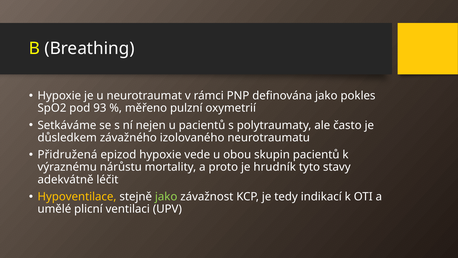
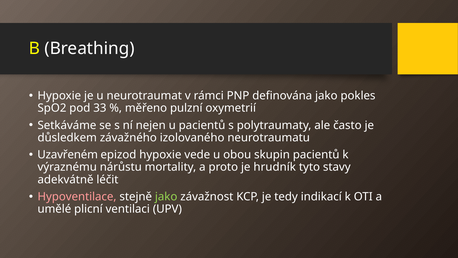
93: 93 -> 33 (100, 108)
Přidružená: Přidružená -> Uzavřeném (68, 155)
Hypoventilace colour: yellow -> pink (77, 196)
